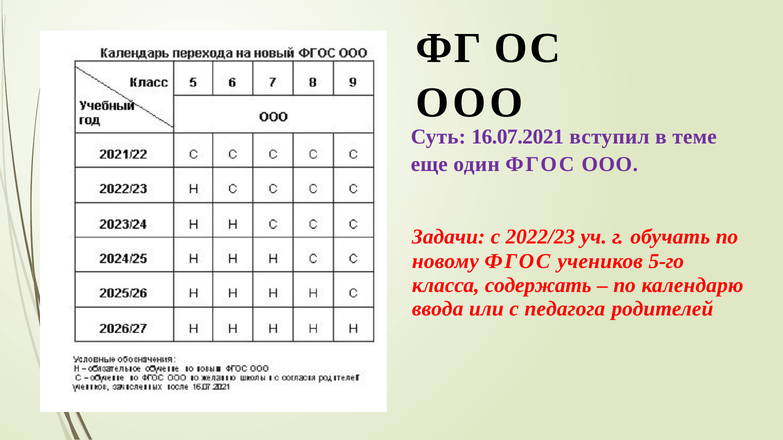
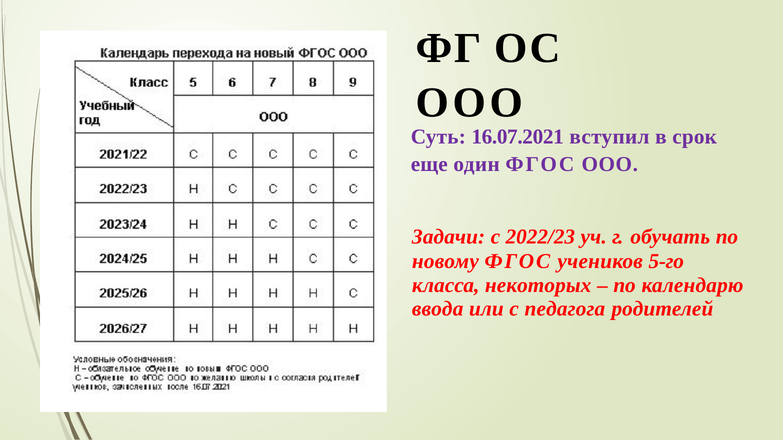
теме: теме -> срок (695, 137)
содержать: содержать -> некоторых (538, 285)
